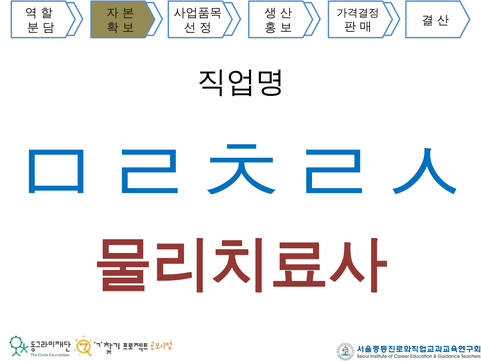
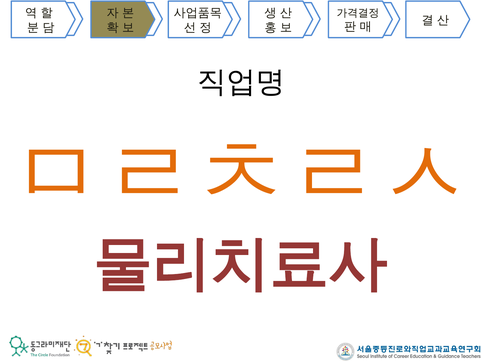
ㅁㄹㅊㄹㅅ colour: blue -> orange (241, 174)
